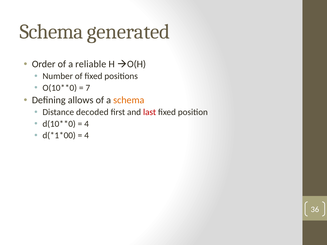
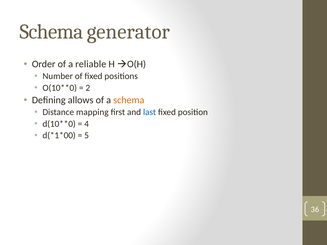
generated: generated -> generator (128, 32)
7: 7 -> 2 (88, 88)
decoded: decoded -> mapping (92, 112)
last colour: red -> blue (150, 112)
4: 4 -> 5 (87, 136)
